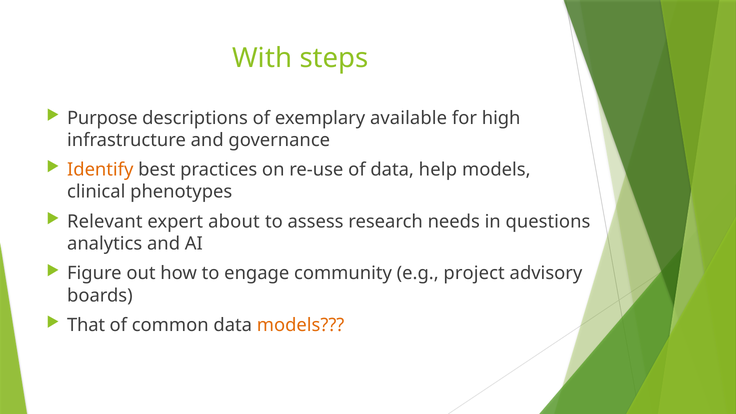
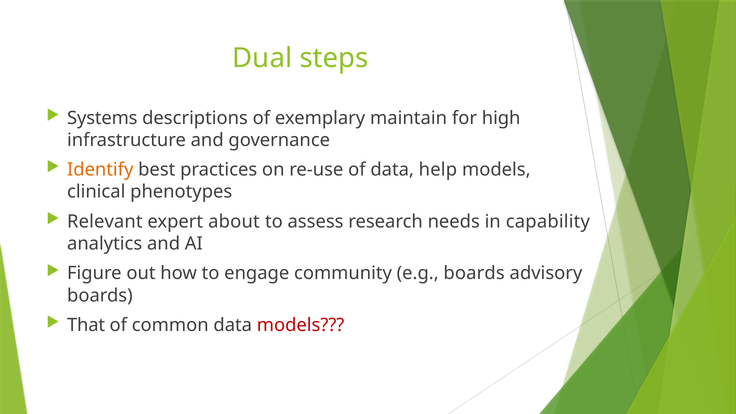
With: With -> Dual (262, 58)
Purpose: Purpose -> Systems (102, 118)
available: available -> maintain (409, 118)
questions: questions -> capability (548, 222)
e.g project: project -> boards (474, 273)
models colour: orange -> red (301, 325)
